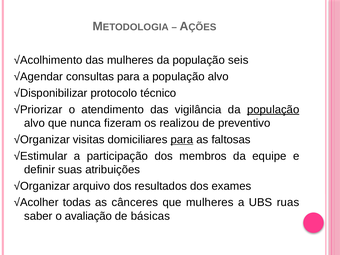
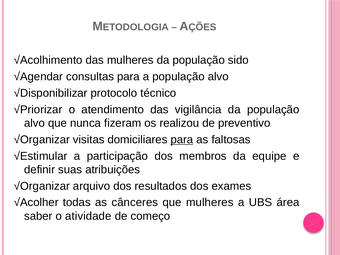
seis: seis -> sido (238, 60)
população underline: present -> none (273, 110)
ruas: ruas -> área (288, 203)
avaliação: avaliação -> atividade (88, 216)
básicas: básicas -> começo (150, 216)
